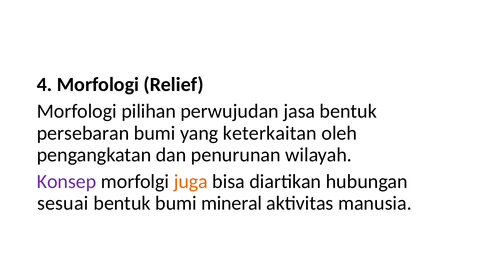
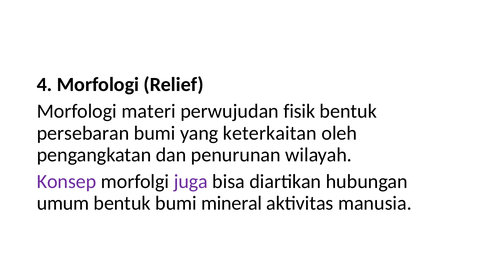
pilihan: pilihan -> materi (149, 111)
jasa: jasa -> fisik (299, 111)
juga colour: orange -> purple (191, 182)
sesuai: sesuai -> umum (63, 203)
